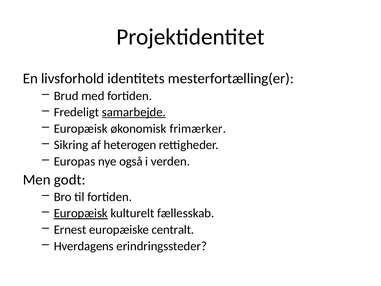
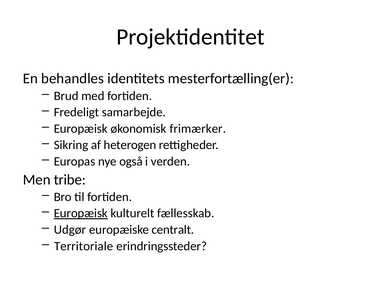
livsforhold: livsforhold -> behandles (73, 79)
samarbejde underline: present -> none (134, 112)
godt: godt -> tribe (70, 179)
Ernest: Ernest -> Udgør (70, 229)
Hverdagens: Hverdagens -> Territoriale (84, 246)
